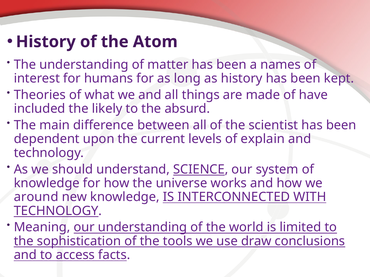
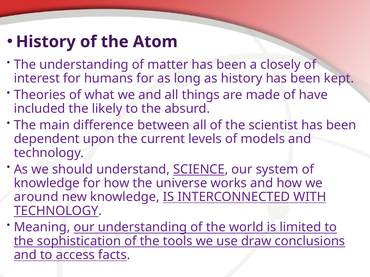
names: names -> closely (281, 65)
explain: explain -> models (263, 139)
